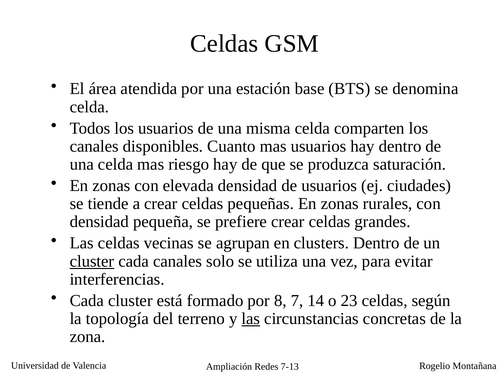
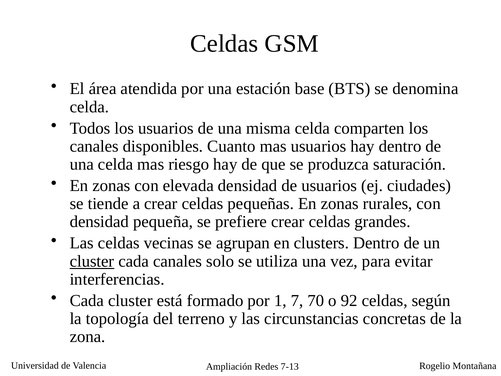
8: 8 -> 1 (280, 300)
14: 14 -> 70 (316, 300)
23: 23 -> 92 (349, 300)
las underline: present -> none (251, 318)
